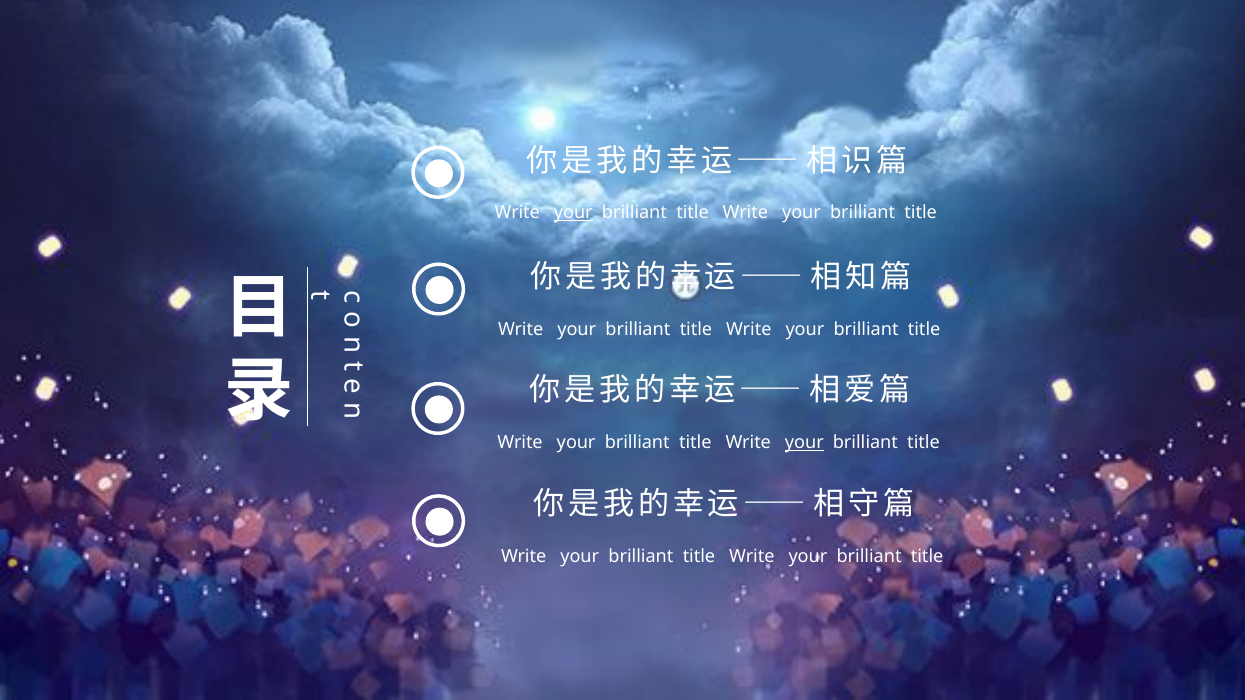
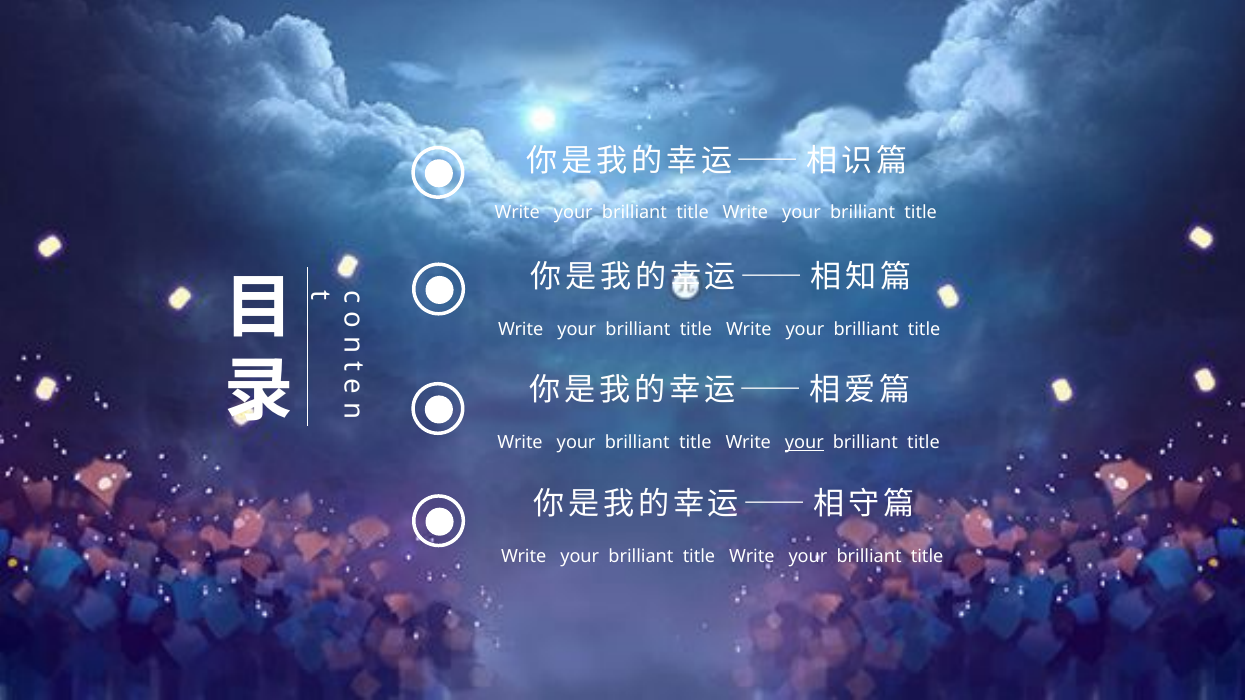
your underline: present -> none (573, 213)
